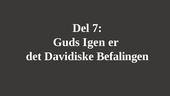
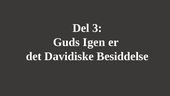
7: 7 -> 3 (97, 28)
Befalingen: Befalingen -> Besiddelse (123, 56)
